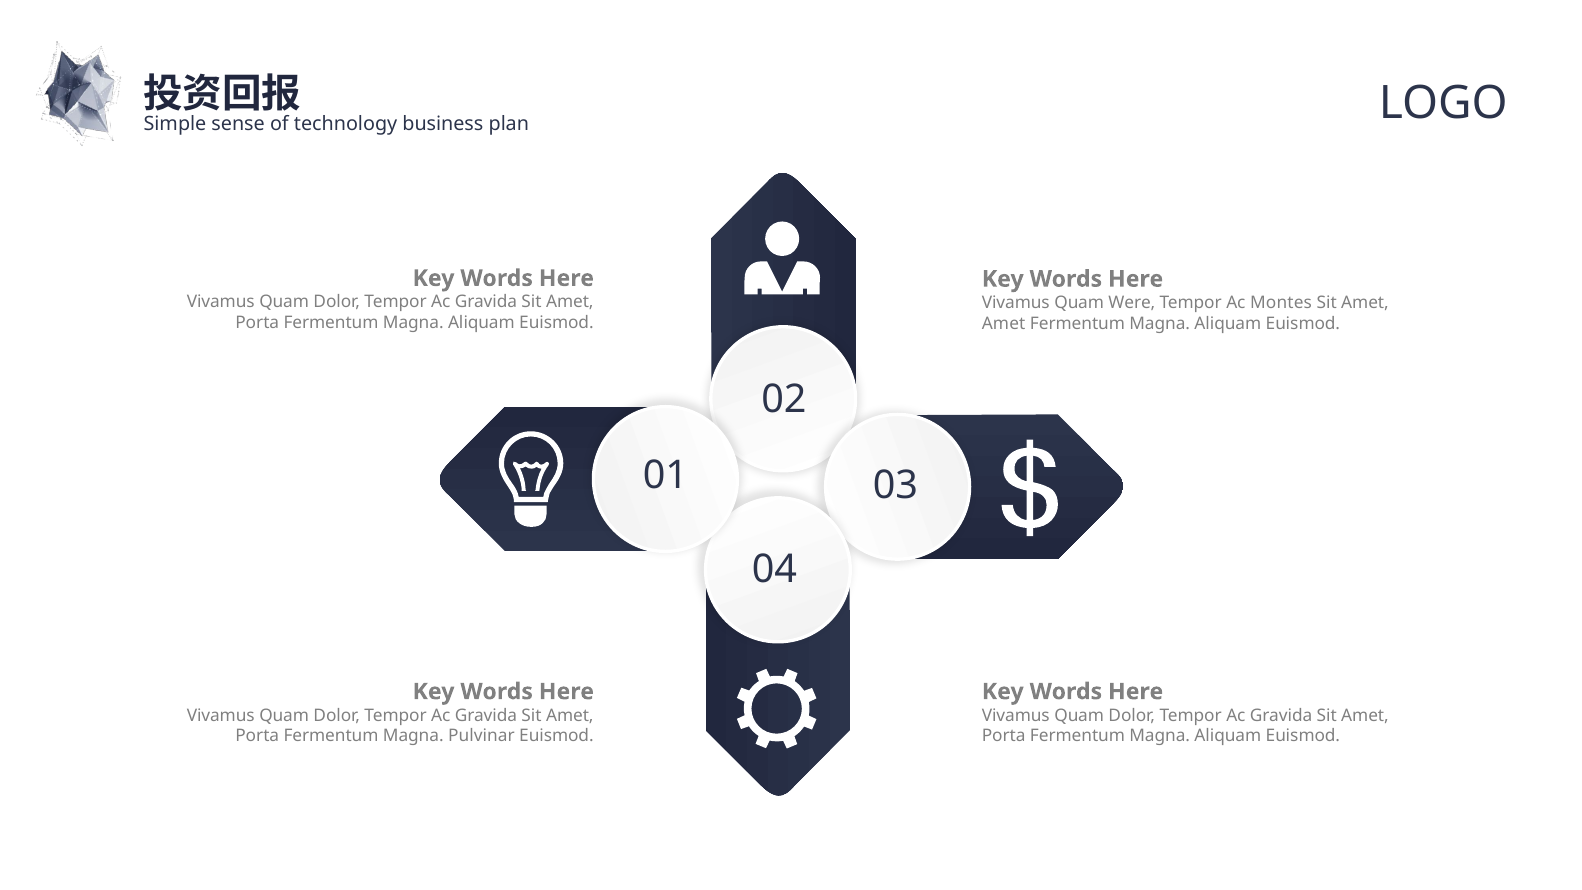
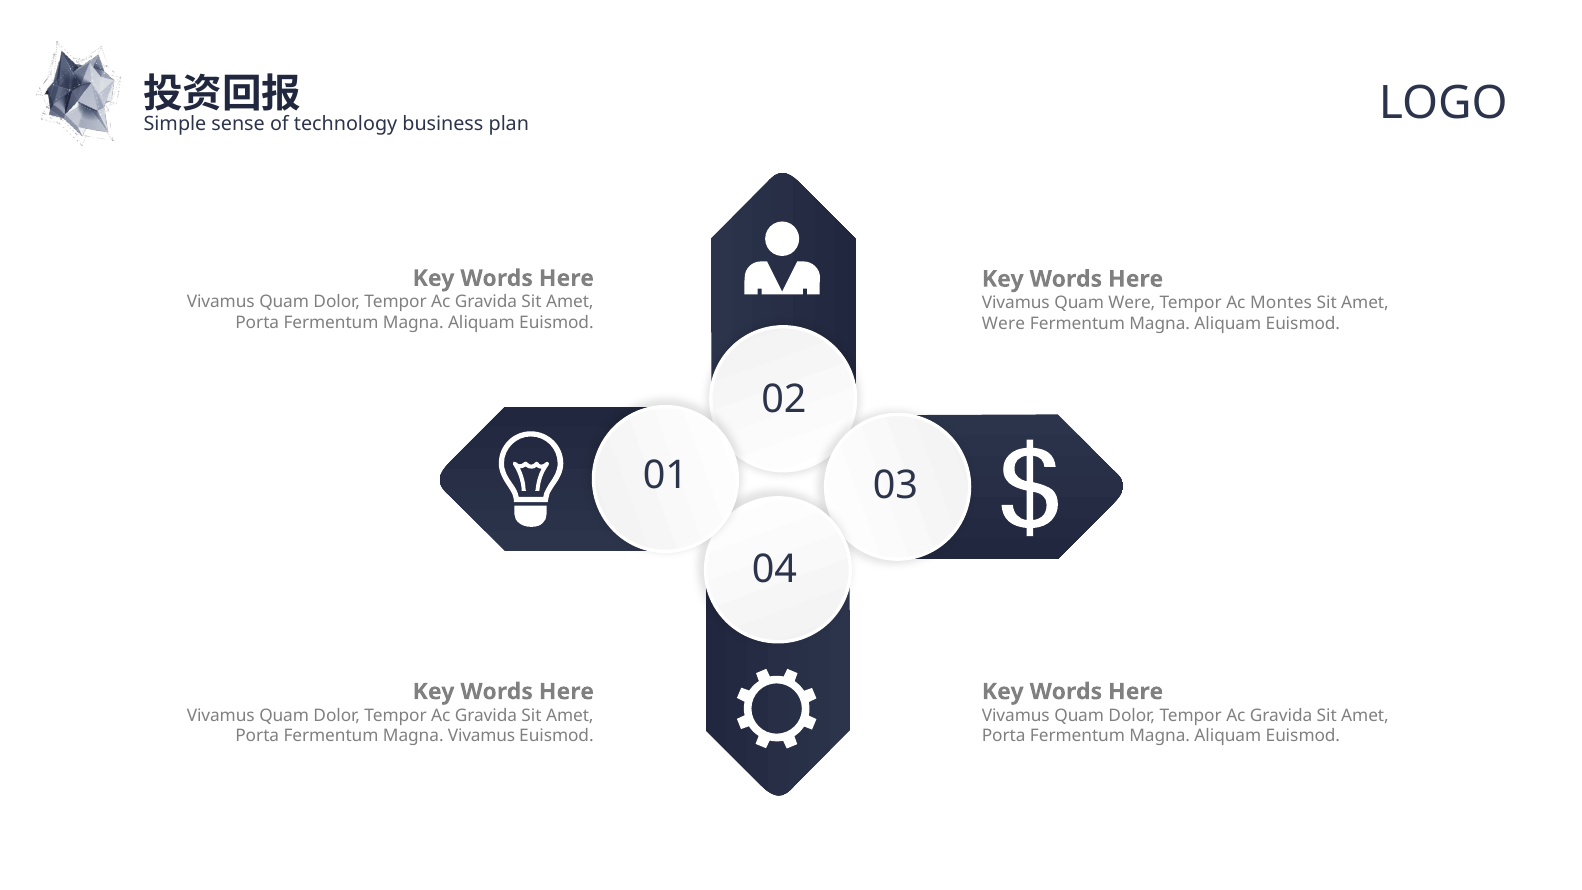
Amet: Amet -> Were (1004, 324)
Magna Pulvinar: Pulvinar -> Vivamus (482, 736)
